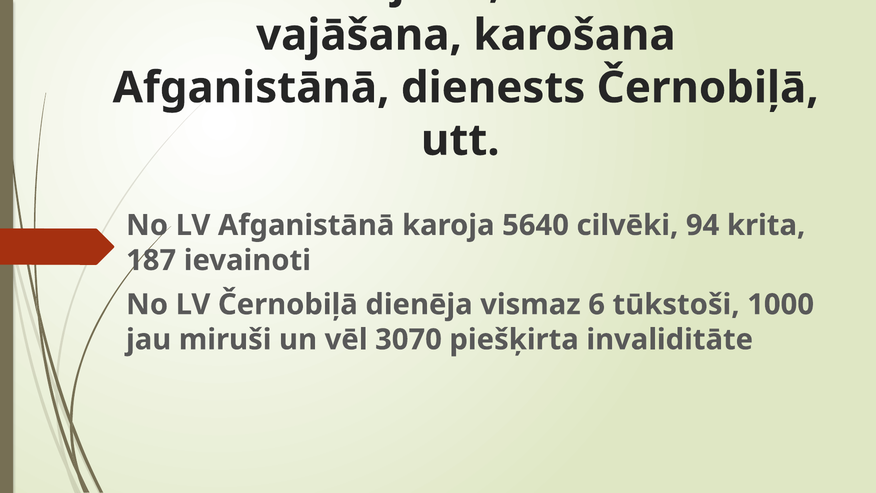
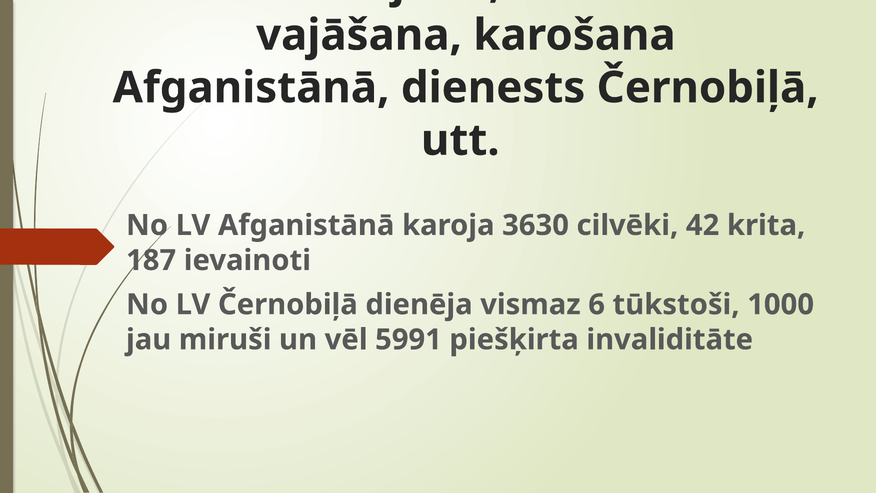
5640: 5640 -> 3630 (536, 225)
94: 94 -> 42 (703, 225)
3070: 3070 -> 5991 (408, 339)
